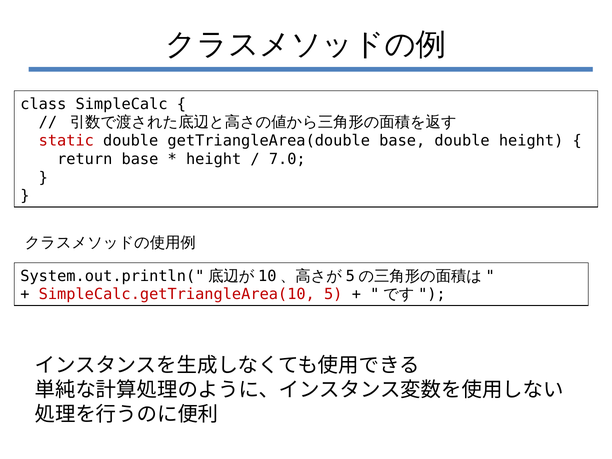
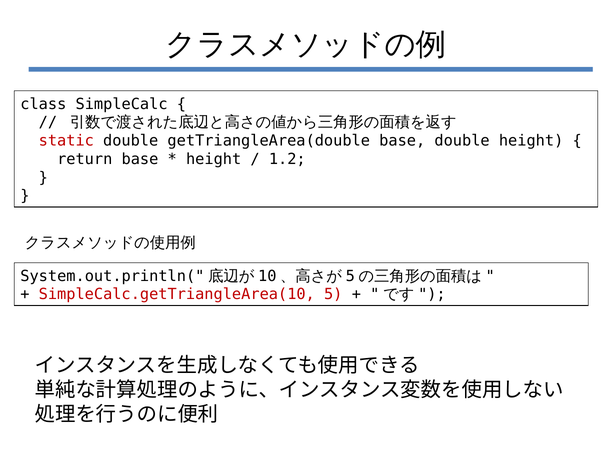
7.0: 7.0 -> 1.2 (287, 159)
